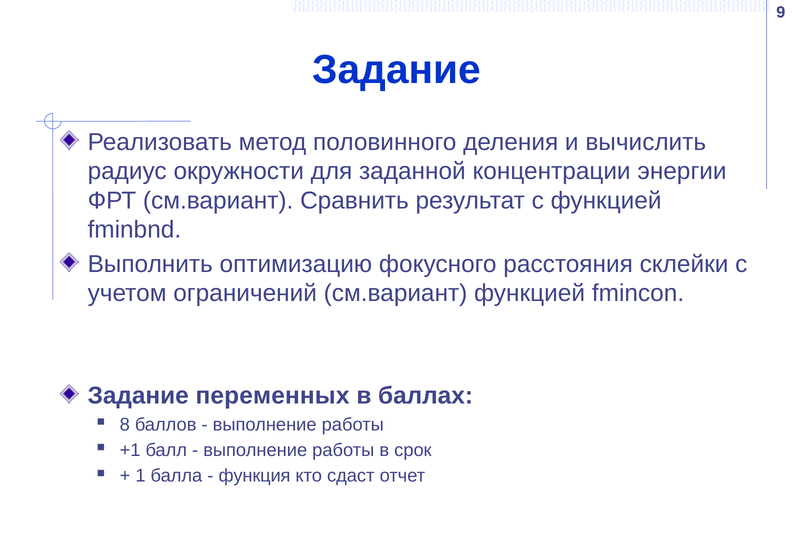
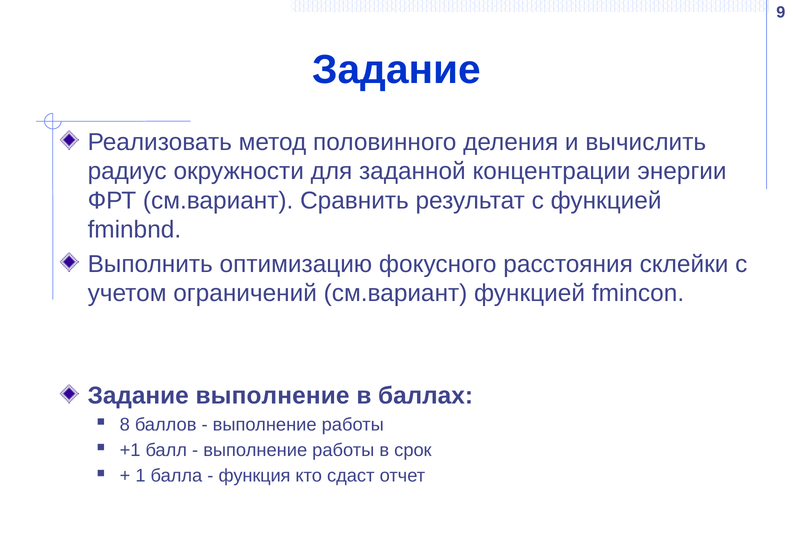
Задание переменных: переменных -> выполнение (273, 396)
